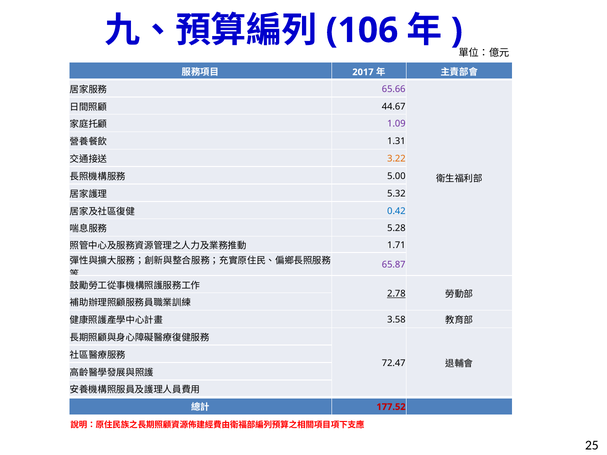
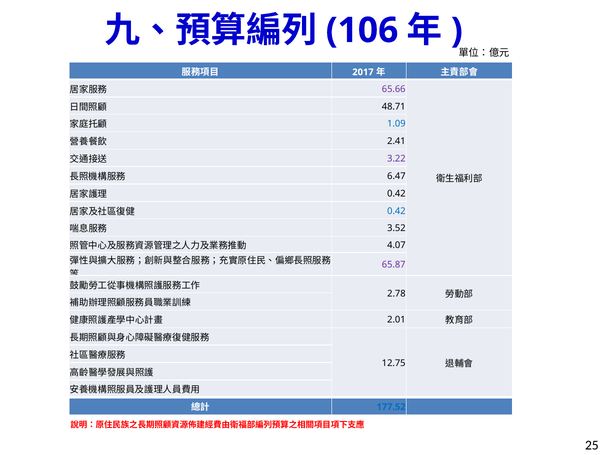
44.67: 44.67 -> 48.71 (394, 107)
1.09 colour: purple -> blue (396, 124)
1.31: 1.31 -> 2.41 (396, 141)
3.22 colour: orange -> purple (396, 159)
5.00: 5.00 -> 6.47 (396, 176)
5.32: 5.32 -> 0.42 (396, 194)
5.28: 5.28 -> 3.52 (396, 228)
1.71: 1.71 -> 4.07 (396, 245)
2.78 underline: present -> none (396, 294)
3.58: 3.58 -> 2.01 (396, 320)
72.47: 72.47 -> 12.75 (394, 364)
177.52 colour: red -> blue (391, 407)
